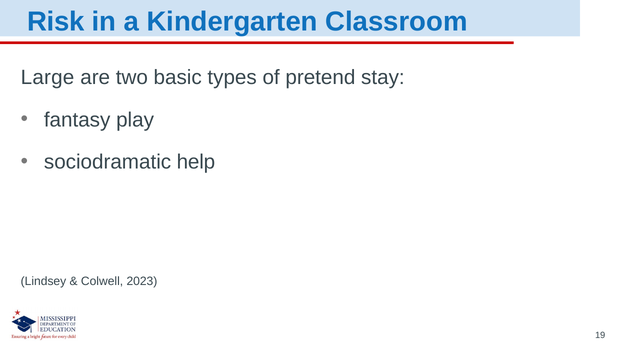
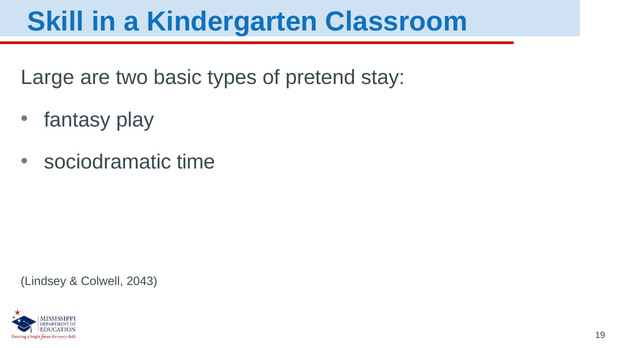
Risk: Risk -> Skill (56, 22)
help: help -> time (196, 162)
2023: 2023 -> 2043 (142, 281)
